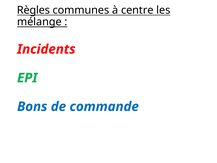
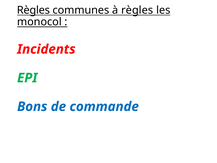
à centre: centre -> règles (137, 10)
mélange: mélange -> monocol (39, 22)
